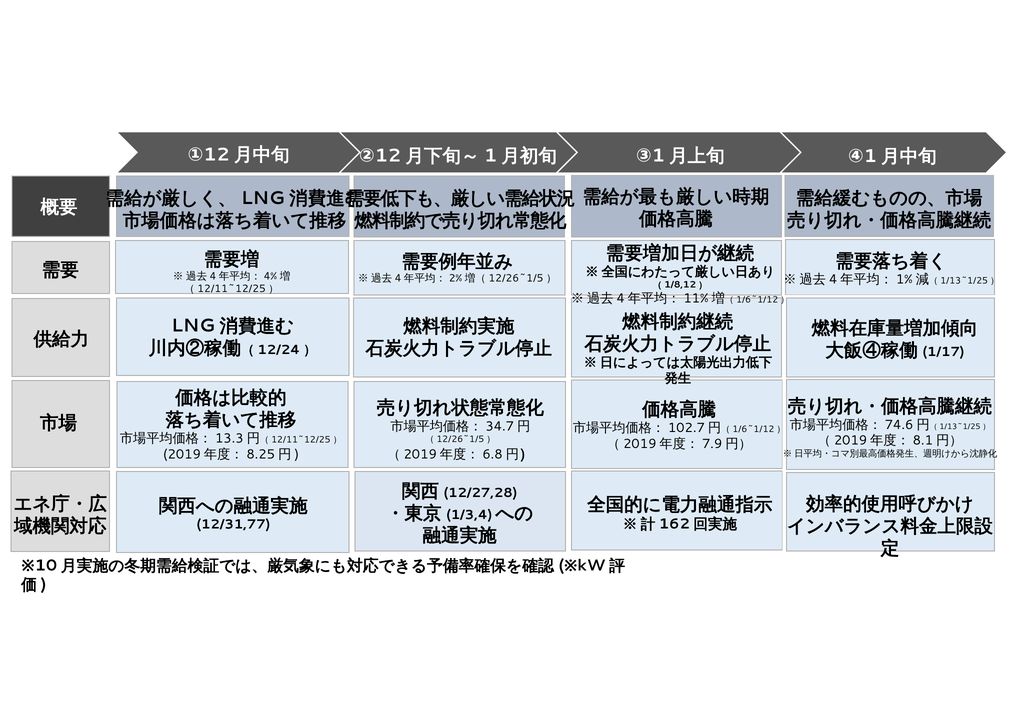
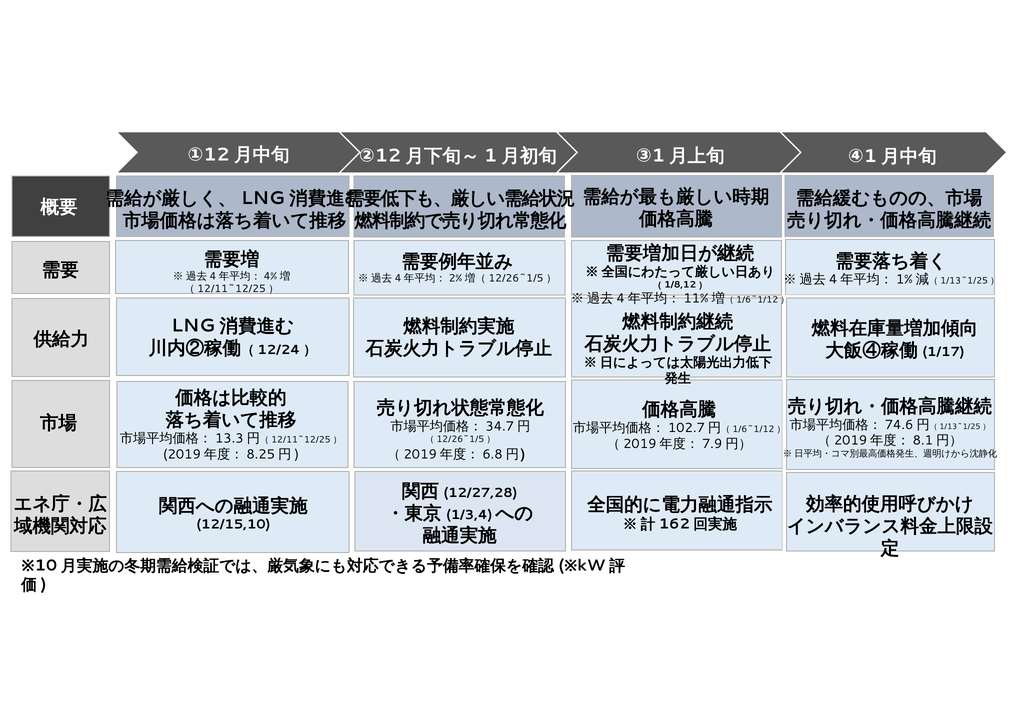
12/31,77: 12/31,77 -> 12/15,10 (233, 524)
